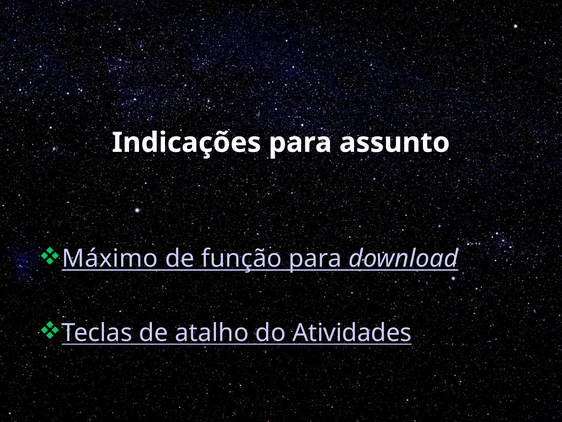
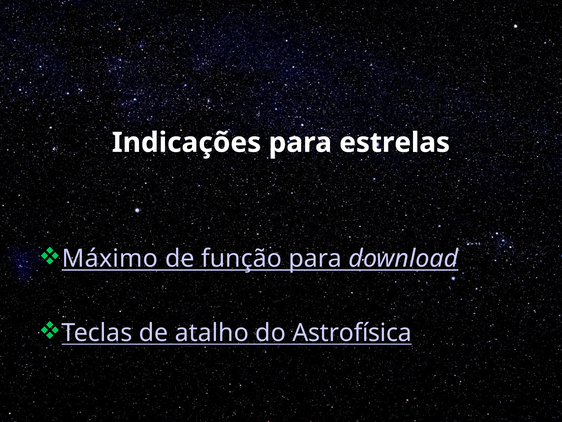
assunto: assunto -> estrelas (395, 142)
Atividades: Atividades -> Astrofísica (352, 332)
